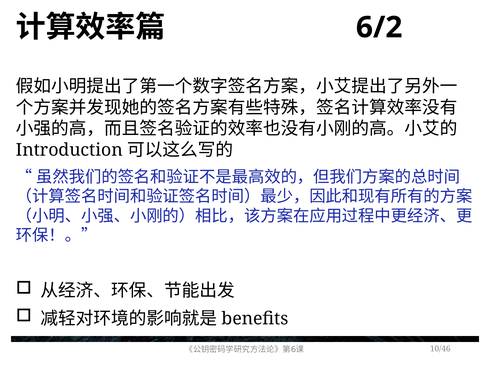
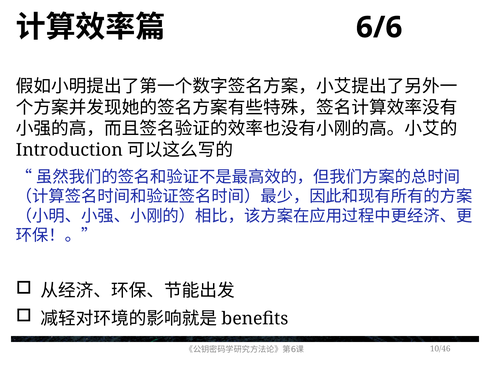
6/2: 6/2 -> 6/6 (379, 27)
